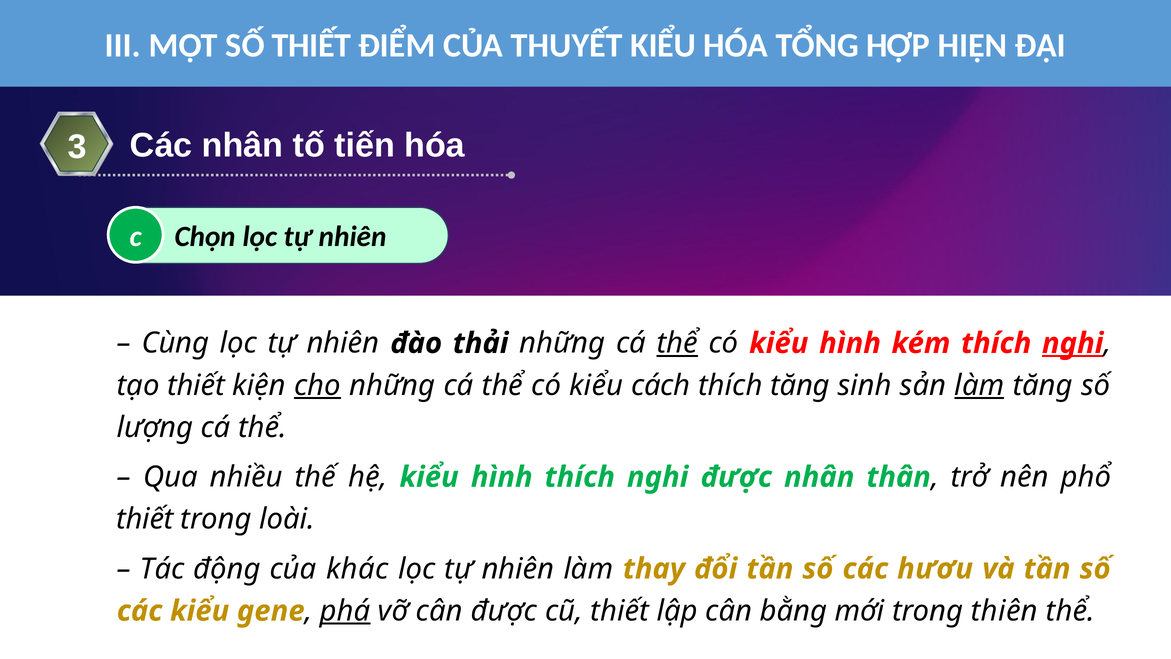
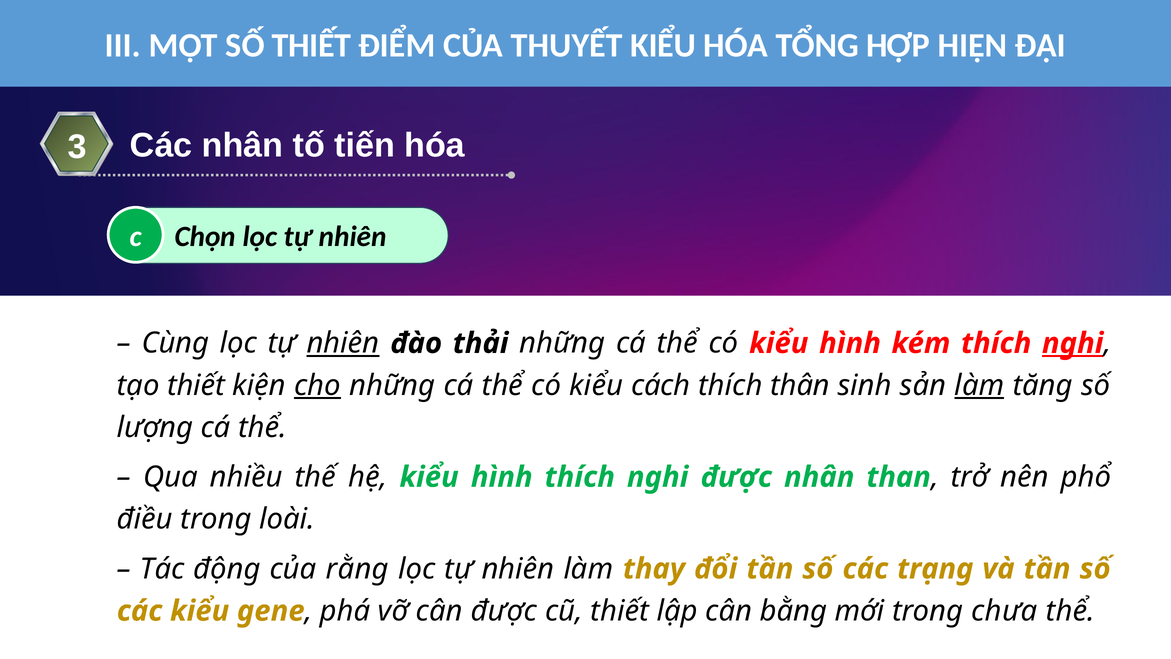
nhiên underline: none -> present (343, 343)
thể underline: present -> none (677, 343)
thích tăng: tăng -> thân (800, 385)
thân: thân -> than (899, 477)
thiết: thiết -> điều (145, 519)
khác: khác -> rằng (357, 569)
hươu: hươu -> trạng (935, 569)
phá underline: present -> none (345, 611)
thiên: thiên -> chưa (1004, 611)
